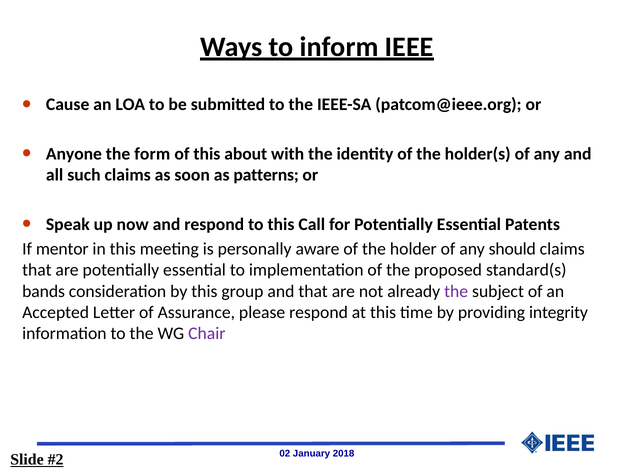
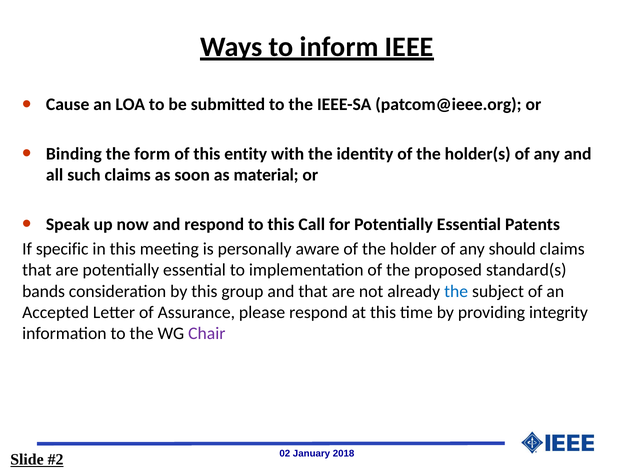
Anyone: Anyone -> Binding (74, 154)
about: about -> entity (246, 154)
patterns: patterns -> material (266, 175)
mentor: mentor -> specific (62, 249)
the colour: purple -> blue (456, 292)
